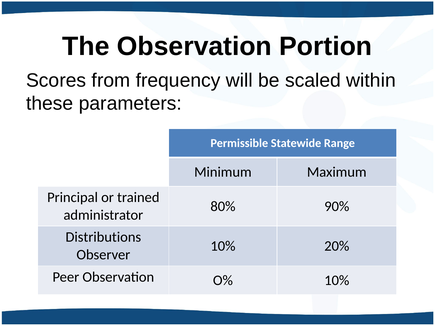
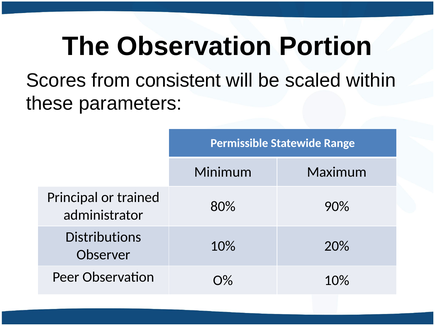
frequency: frequency -> consistent (178, 80)
